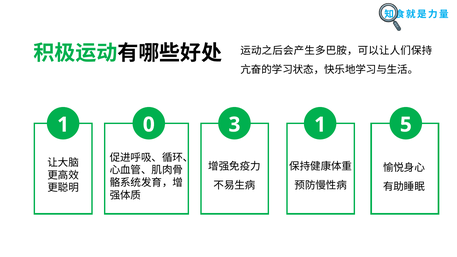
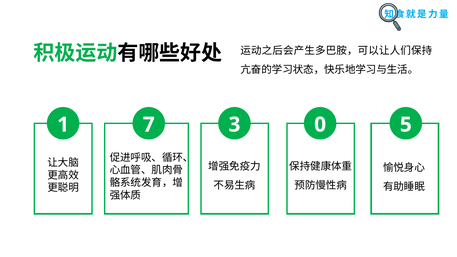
0: 0 -> 7 (149, 125)
3 1: 1 -> 0 (320, 125)
